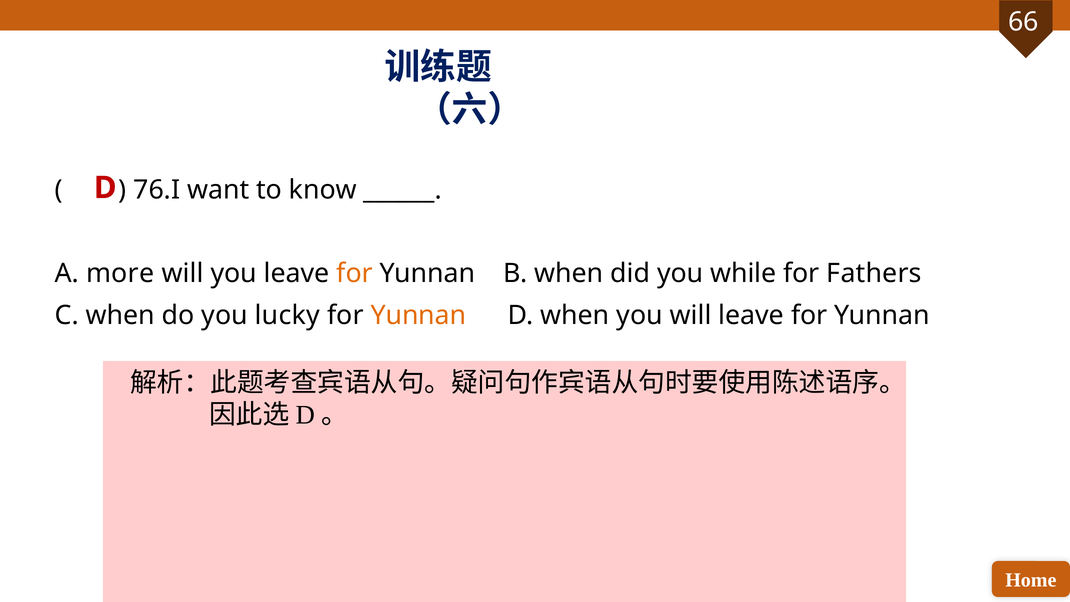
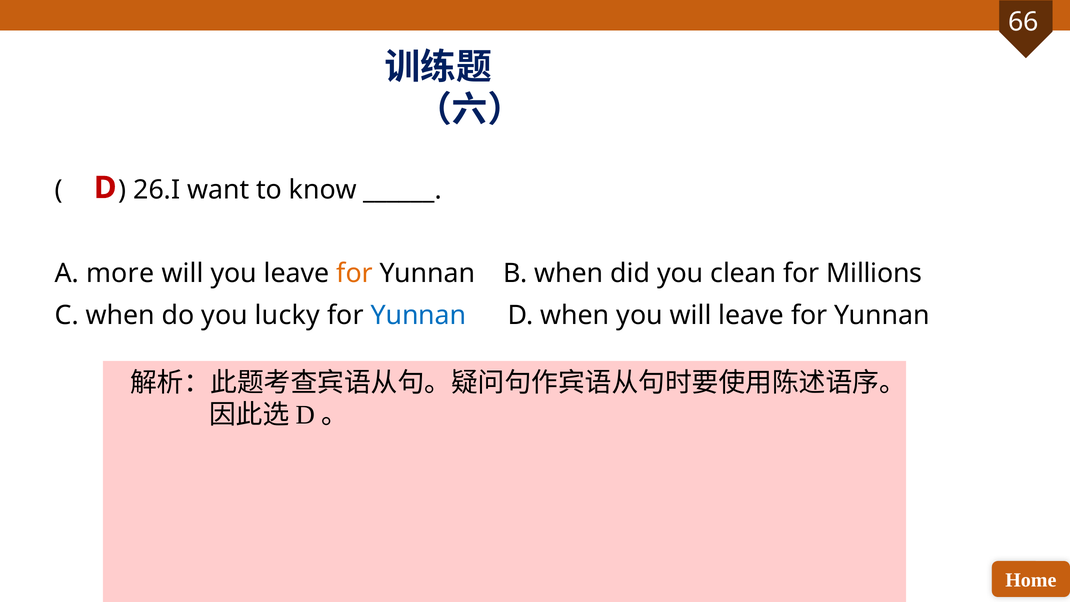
76.I: 76.I -> 26.I (157, 190)
while: while -> clean (743, 274)
Fathers: Fathers -> Millions (874, 274)
Yunnan colour: orange -> blue (418, 315)
